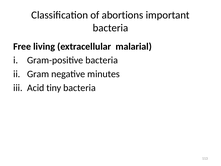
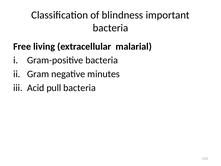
abortions: abortions -> blindness (122, 15)
tiny: tiny -> pull (54, 88)
